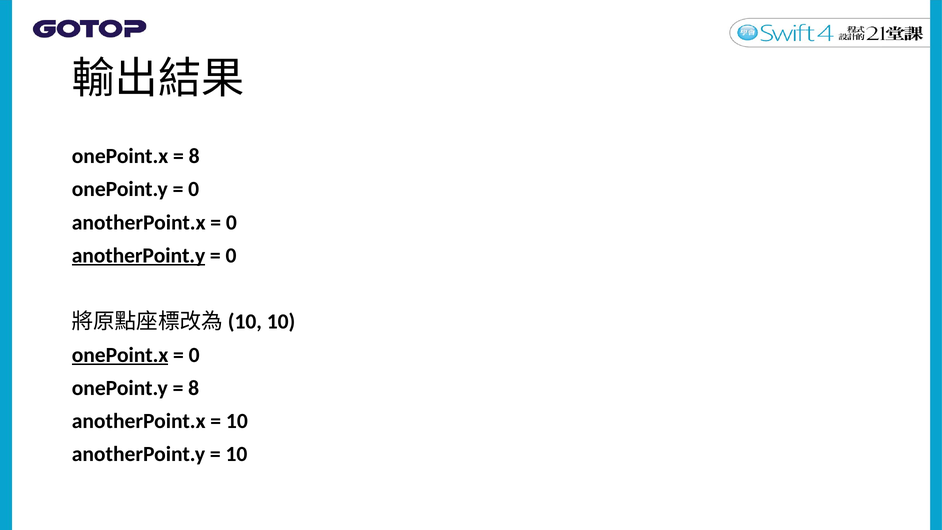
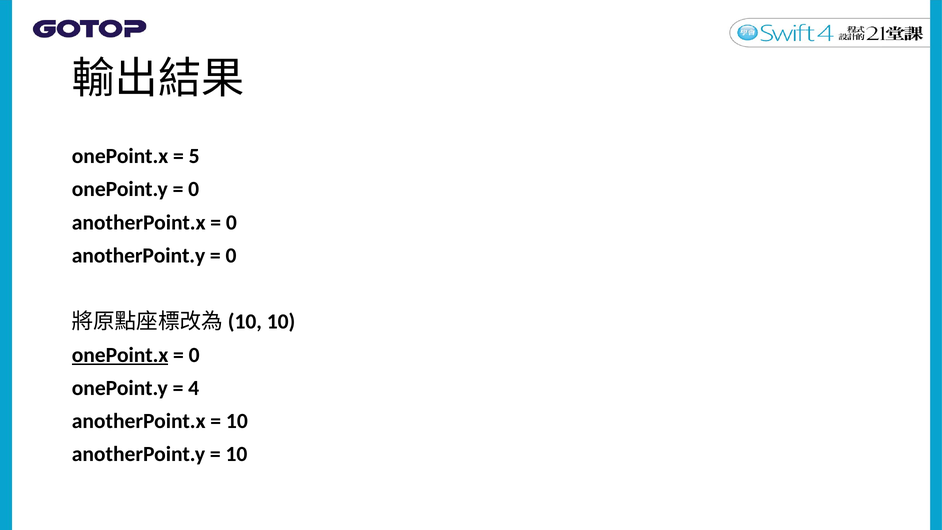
8: 8 -> 5 (194, 156)
anotherPoint.y underline: present -> none (139, 255)
8: 8 -> 4 (194, 388)
